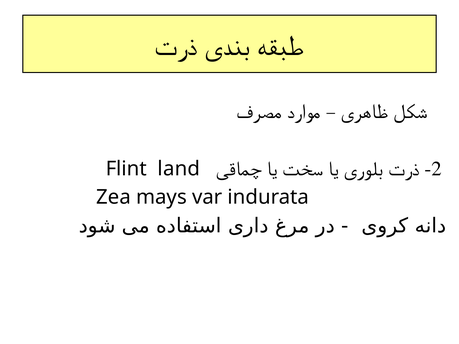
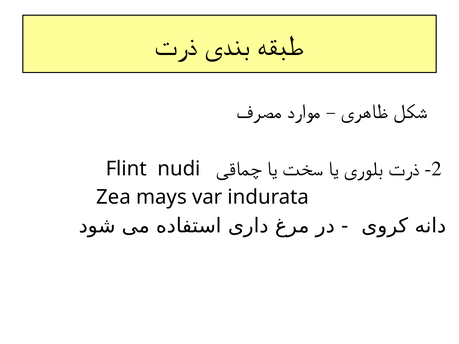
land: land -> nudi (179, 169)
